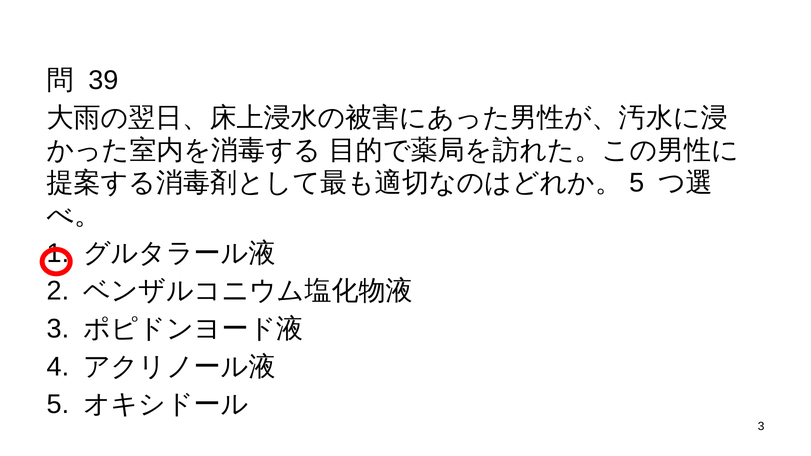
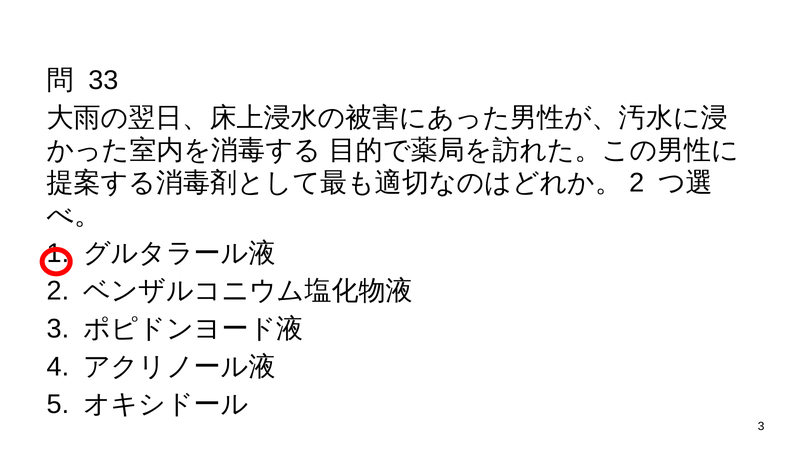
39: 39 -> 33 (103, 80)
5: 5 -> 2 (637, 183)
